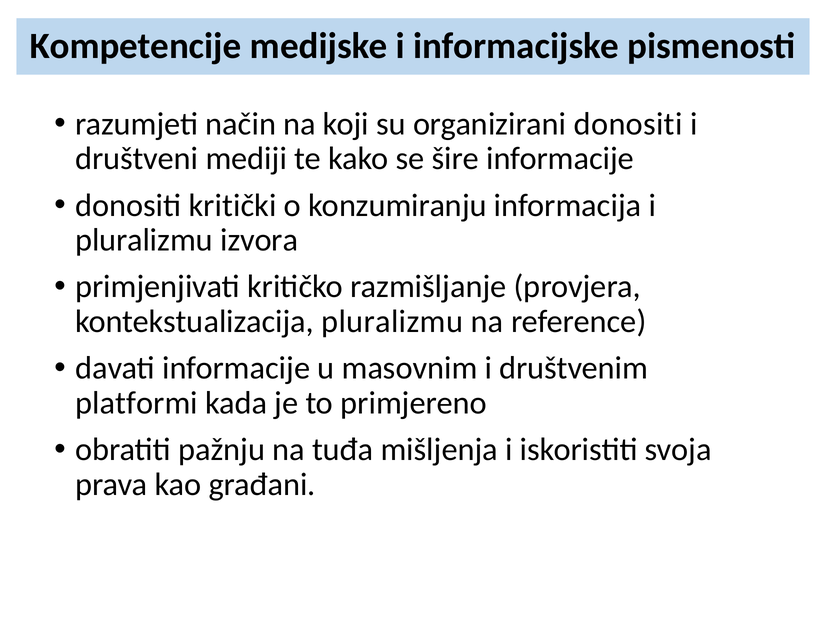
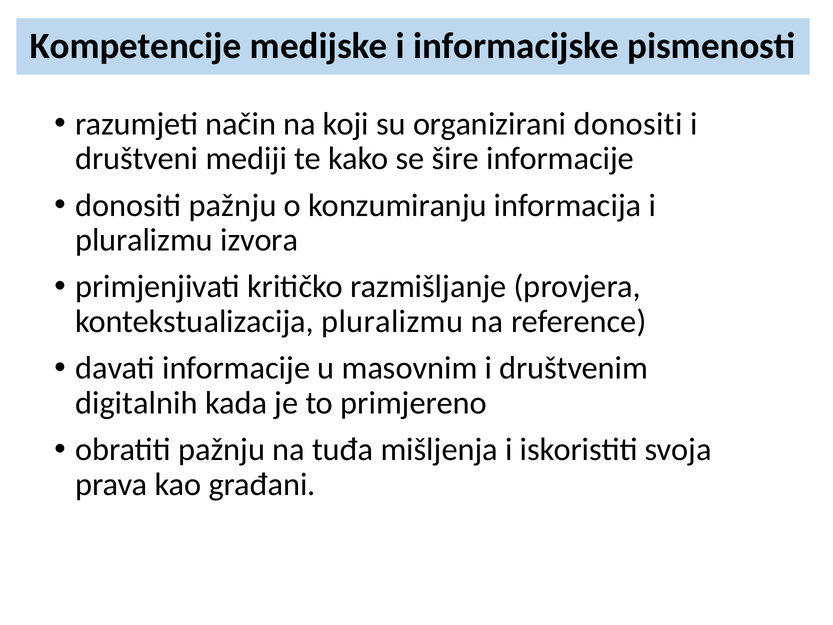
donositi kritički: kritički -> pažnju (233, 205)
platformi: platformi -> digitalnih (137, 403)
